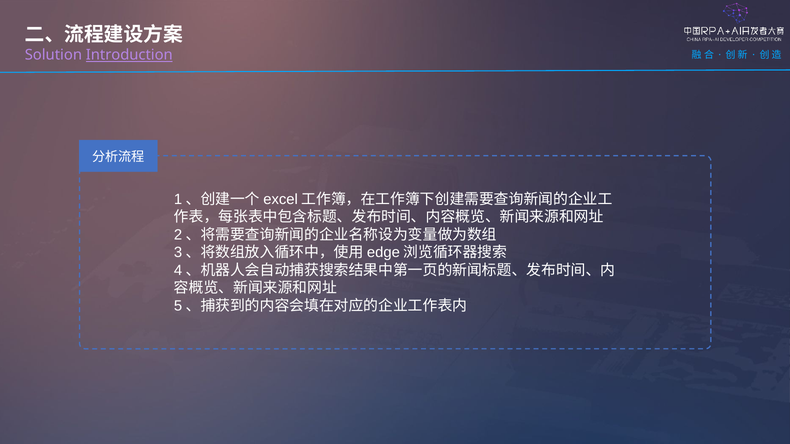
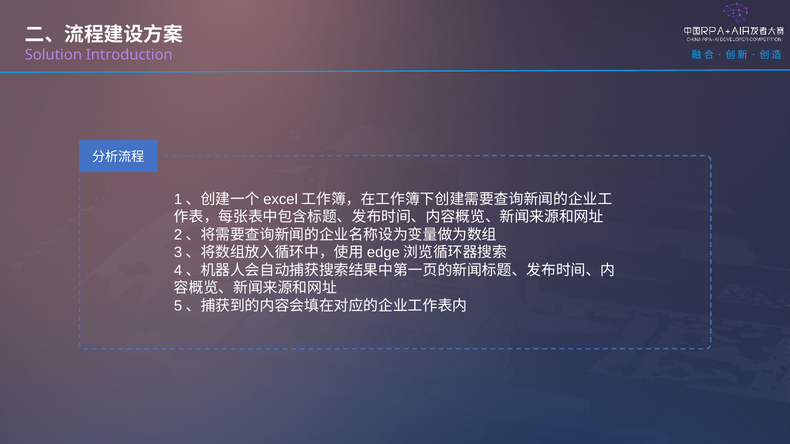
Introduction underline: present -> none (129, 55)
